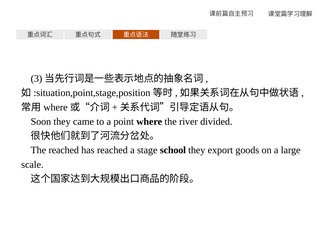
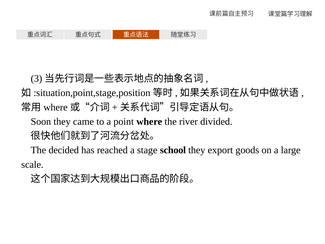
The reached: reached -> decided (64, 150)
